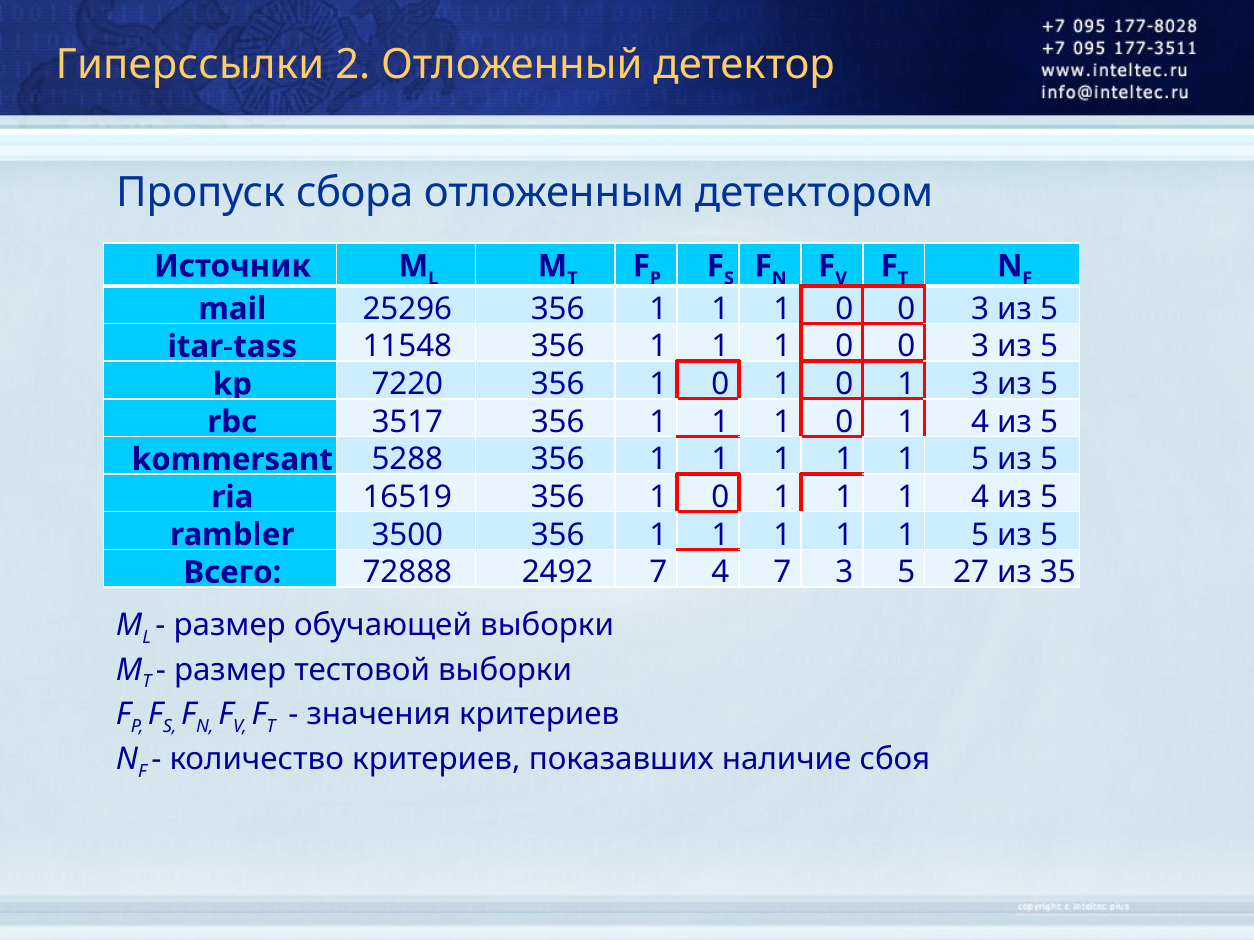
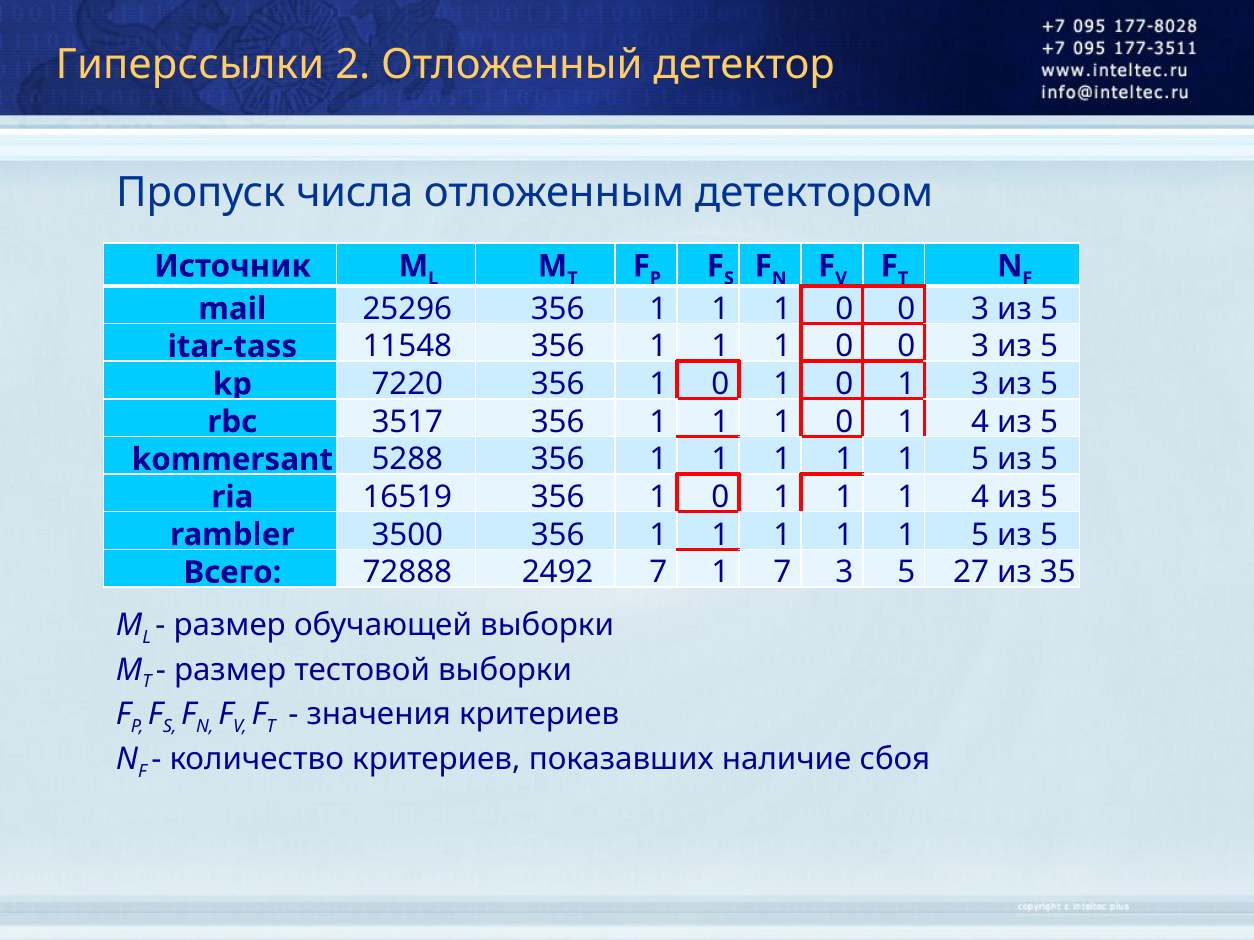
сбора: сбора -> числа (355, 193)
7 4: 4 -> 1 (720, 573)
